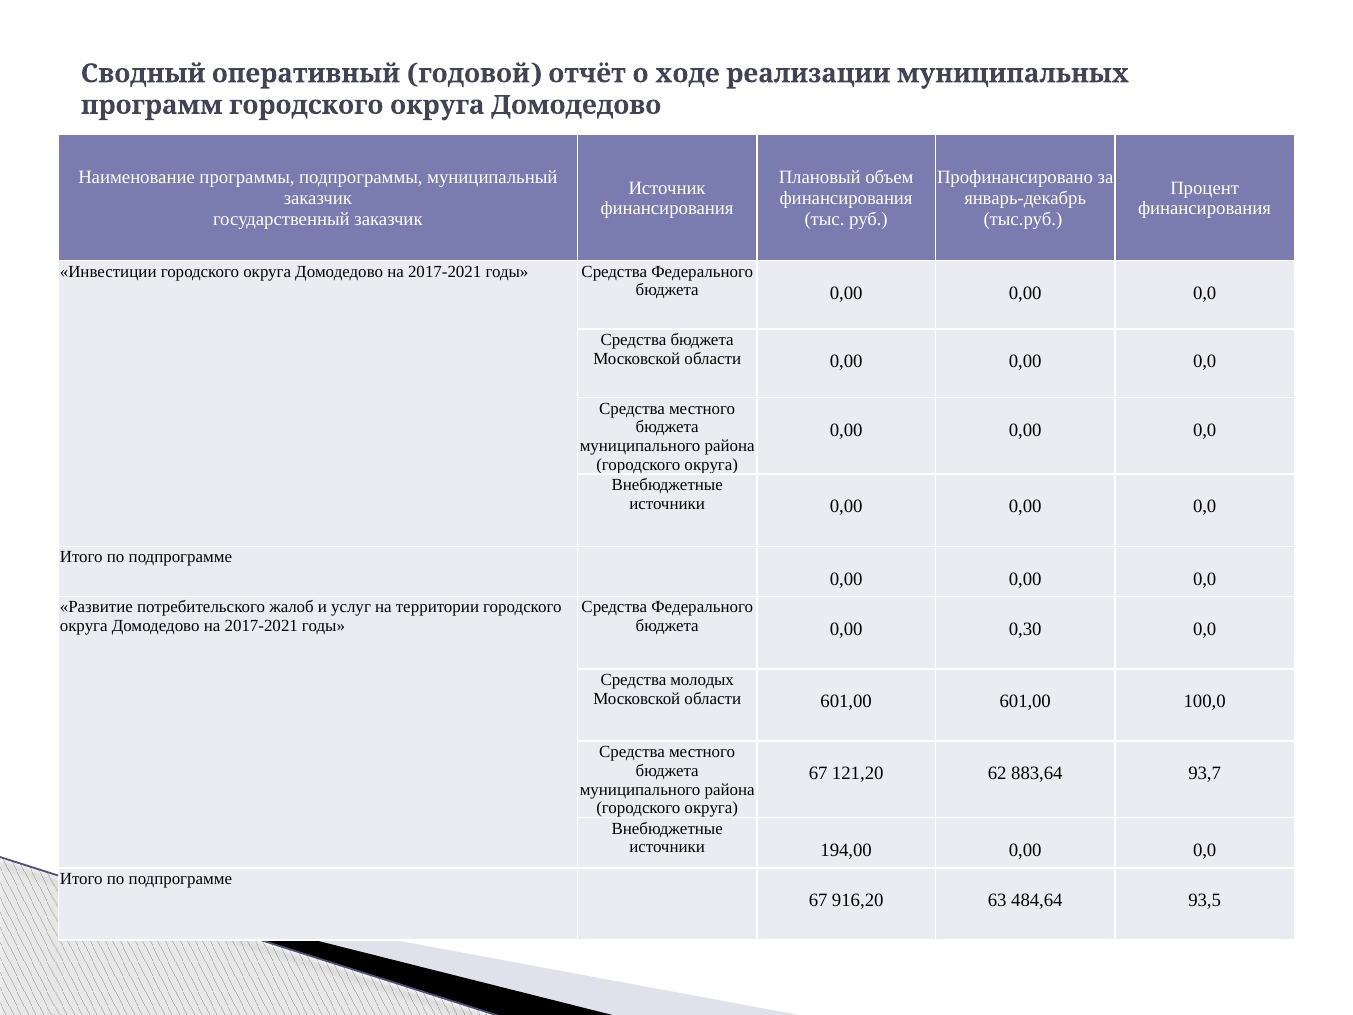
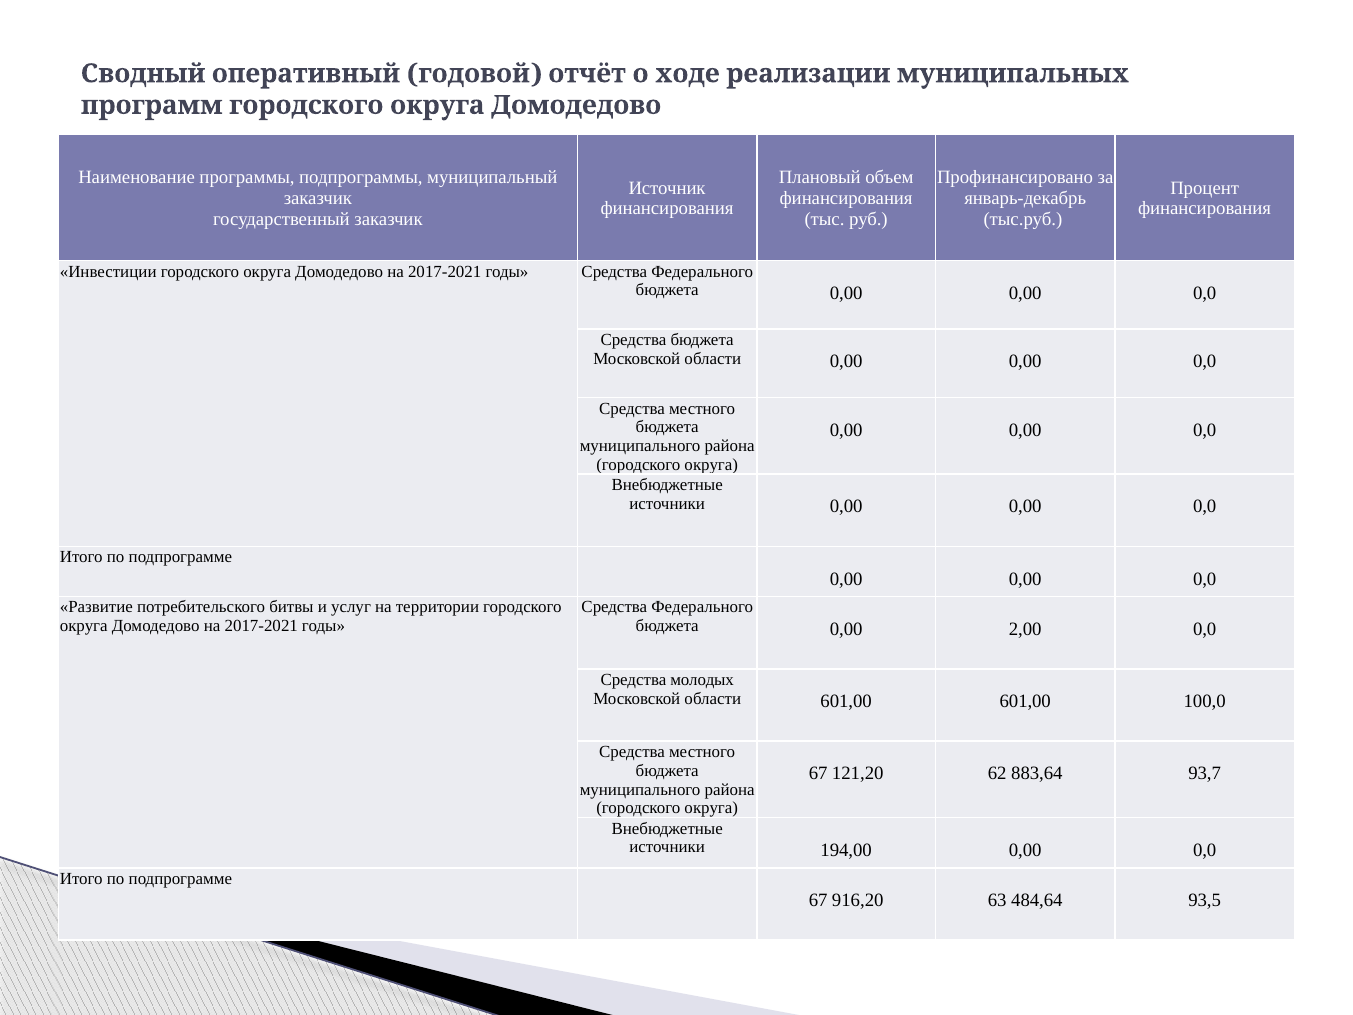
жалоб: жалоб -> битвы (291, 607)
0,30: 0,30 -> 2,00 (1025, 629)
